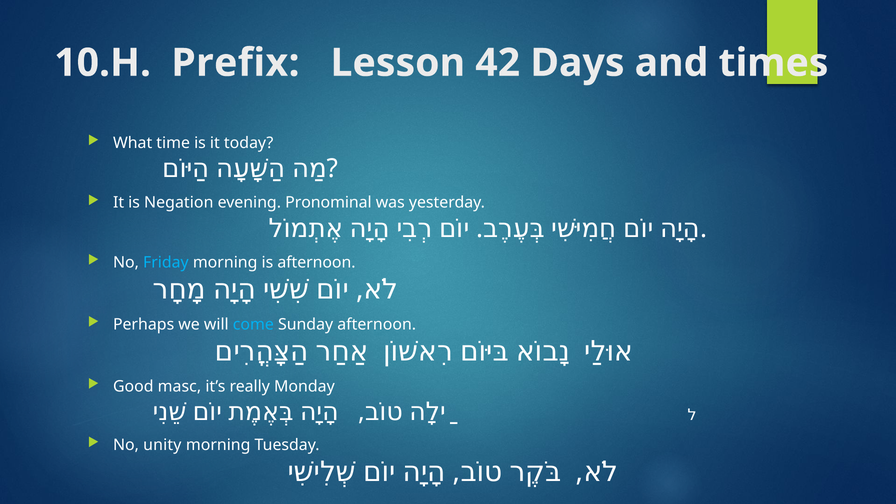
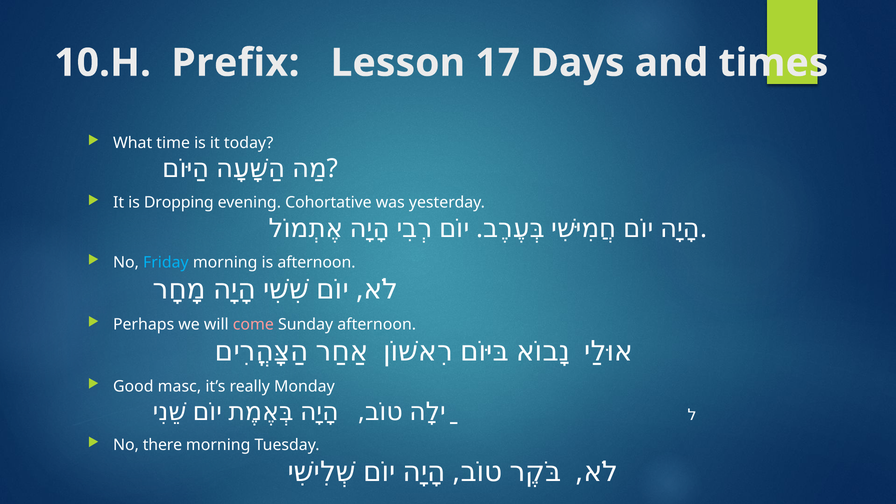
42: 42 -> 17 (498, 63)
Negation: Negation -> Dropping (179, 203)
Pronominal: Pronominal -> Cohortative (328, 203)
come colour: light blue -> pink (253, 324)
unity: unity -> there (162, 445)
